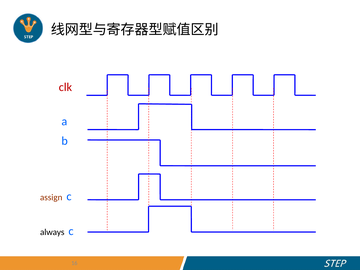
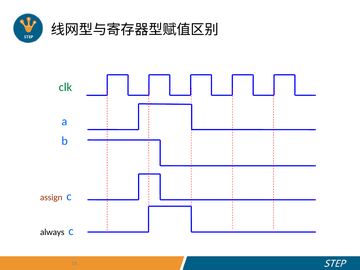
clk colour: red -> green (65, 87)
